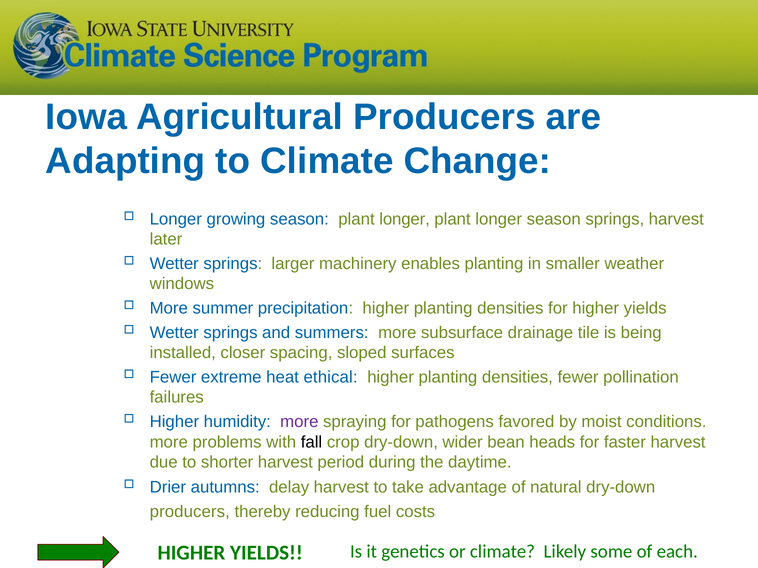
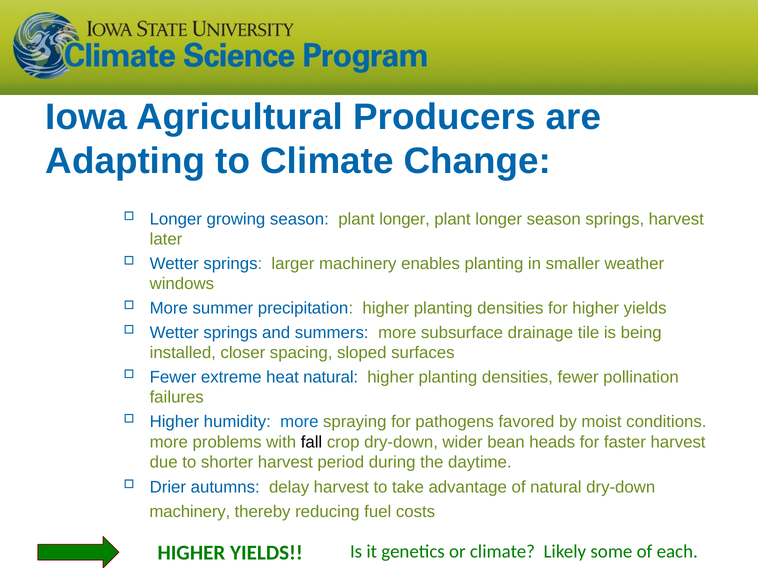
heat ethical: ethical -> natural (331, 378)
more colour: purple -> blue (299, 422)
producers: producers -> machinery (190, 512)
